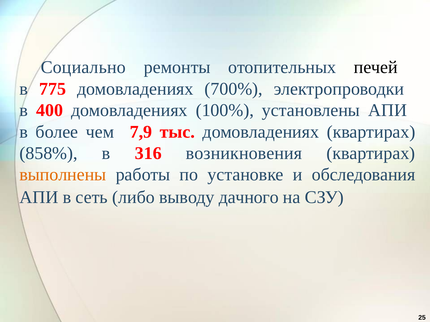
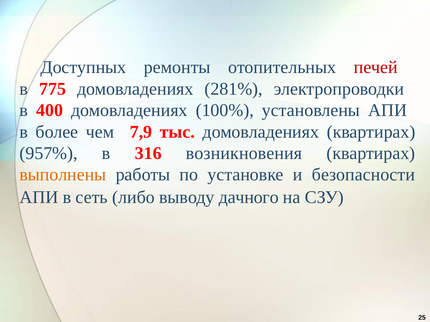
Социально: Социально -> Доступных (83, 68)
печей colour: black -> red (376, 68)
700%: 700% -> 281% (234, 89)
858%: 858% -> 957% (49, 154)
обследования: обследования -> безопасности (363, 175)
